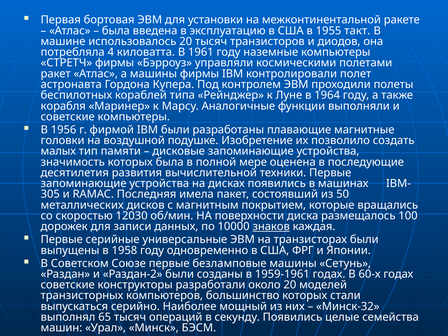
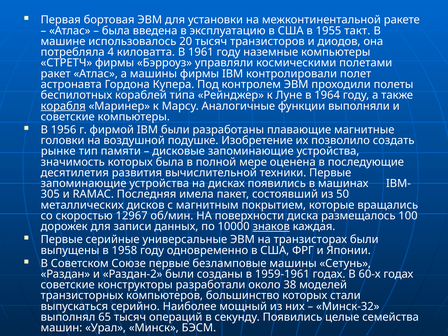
корабля underline: none -> present (63, 106)
малых: малых -> рынке (58, 151)
12030: 12030 -> 12967 (132, 216)
около 20: 20 -> 38 (290, 285)
